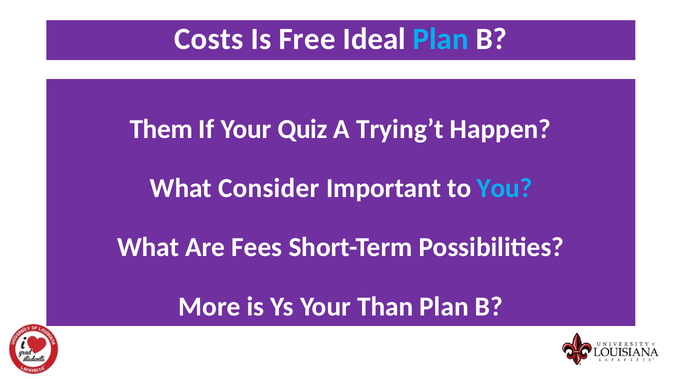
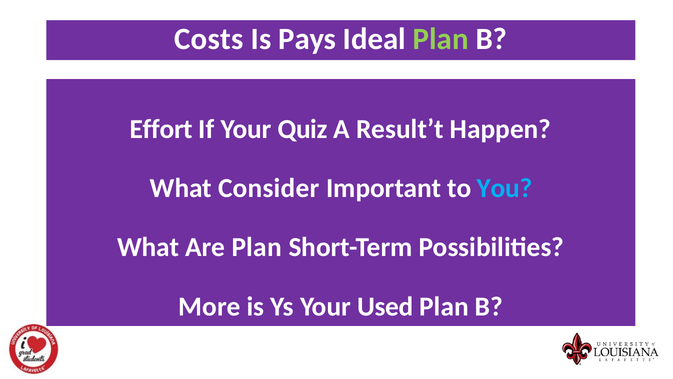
Free: Free -> Pays (307, 39)
Plan colour: light blue -> light green (441, 39)
Them: Them -> Effort (161, 129)
Trying’t: Trying’t -> Result’t (400, 129)
Are Fees: Fees -> Plan (257, 247)
Than: Than -> Used (385, 306)
